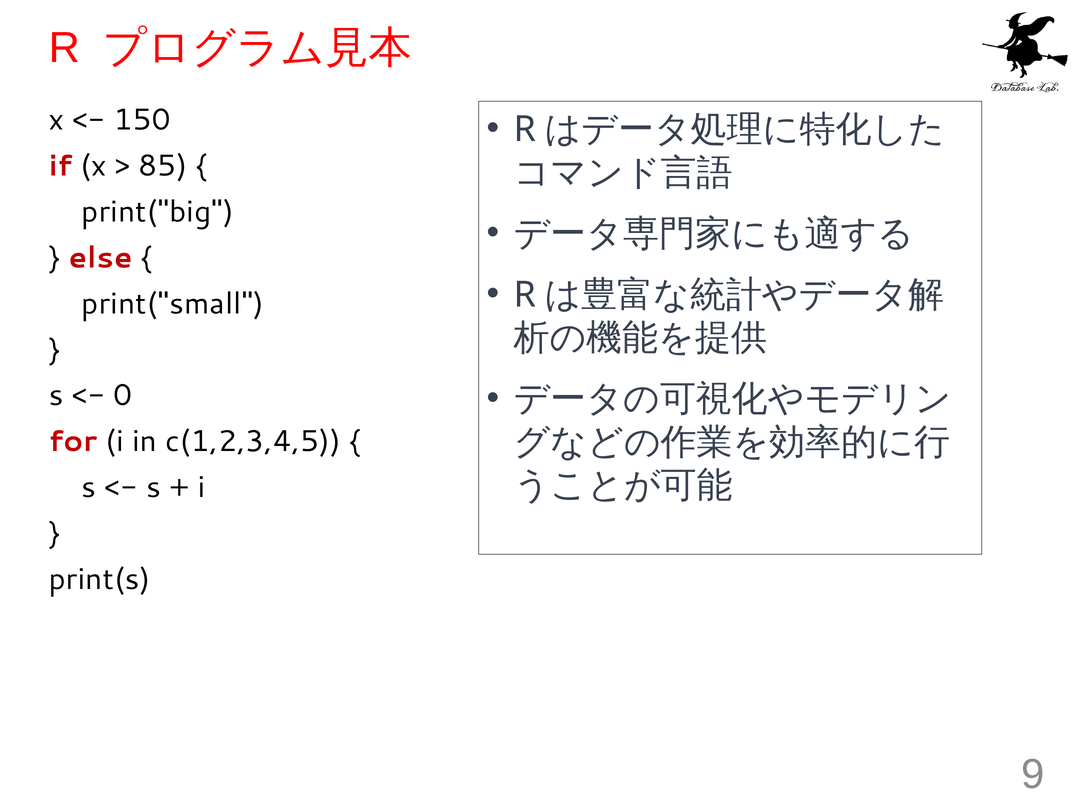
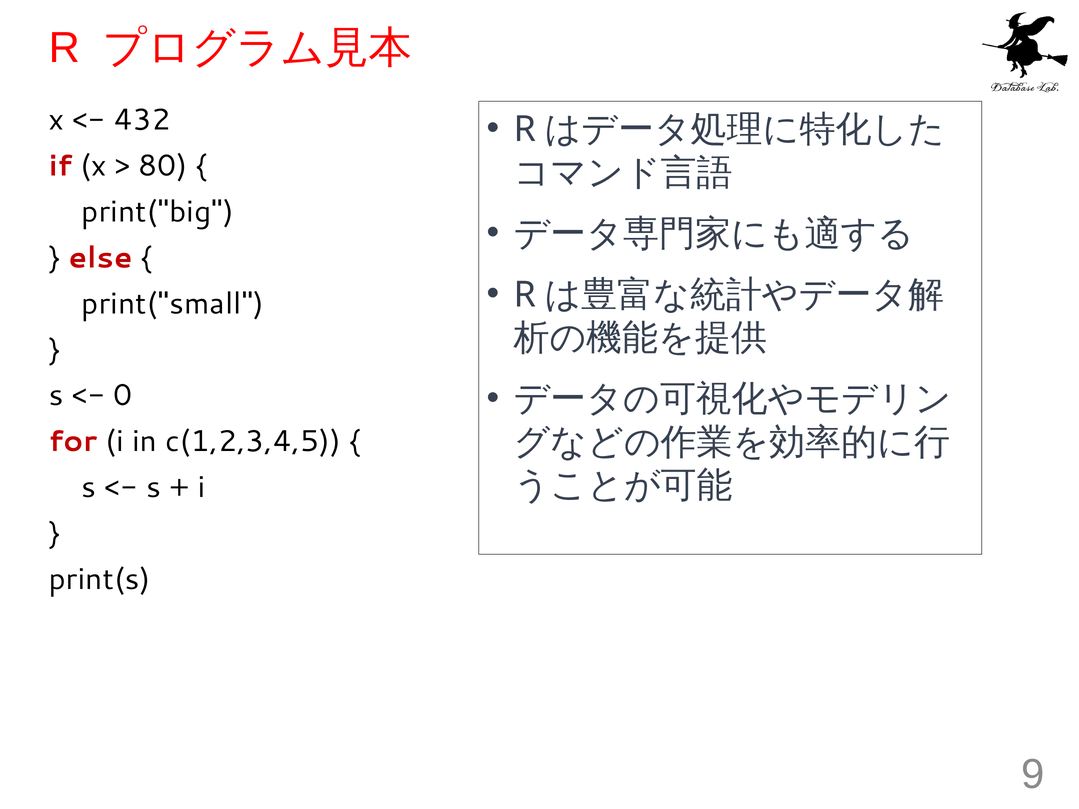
150: 150 -> 432 (142, 120)
85: 85 -> 80 (163, 166)
